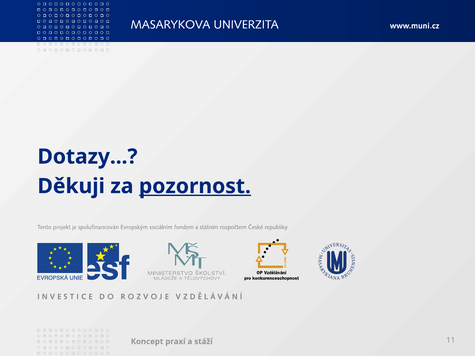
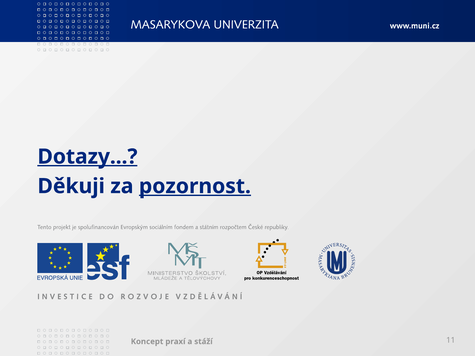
Dotazy underline: none -> present (87, 157)
